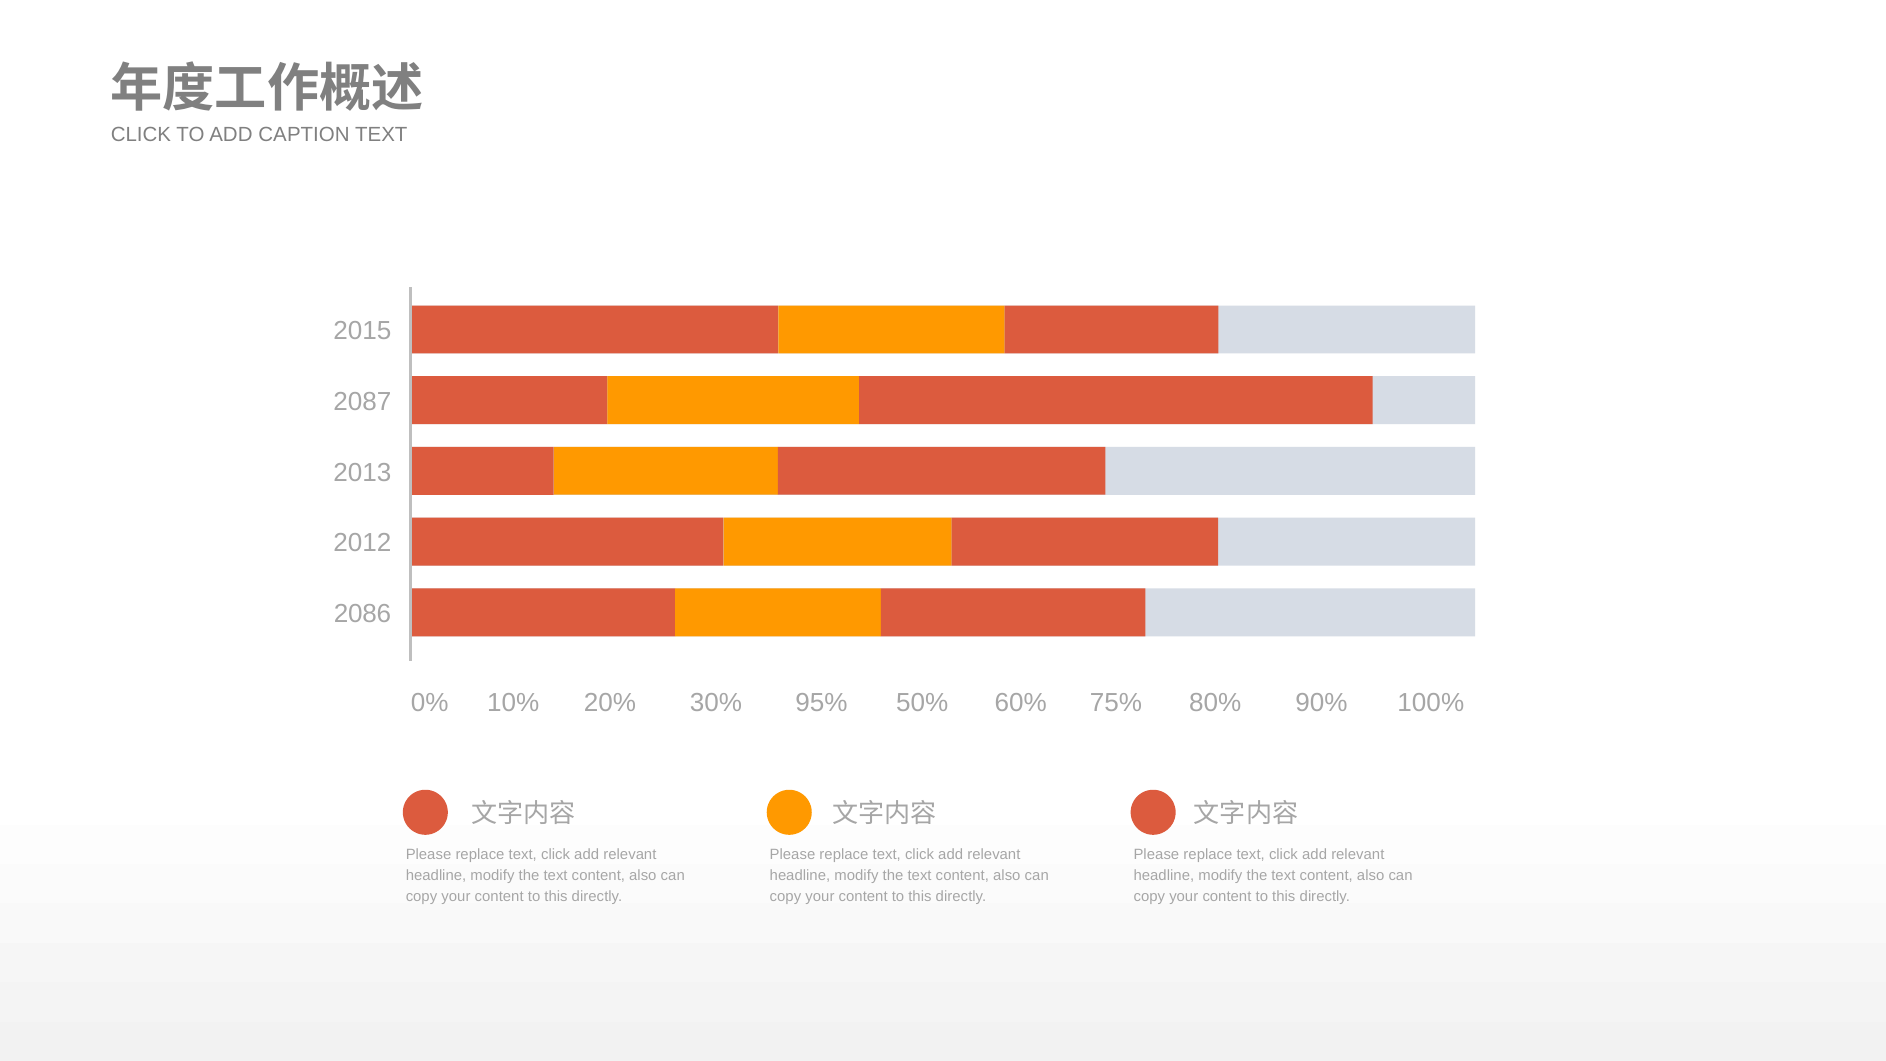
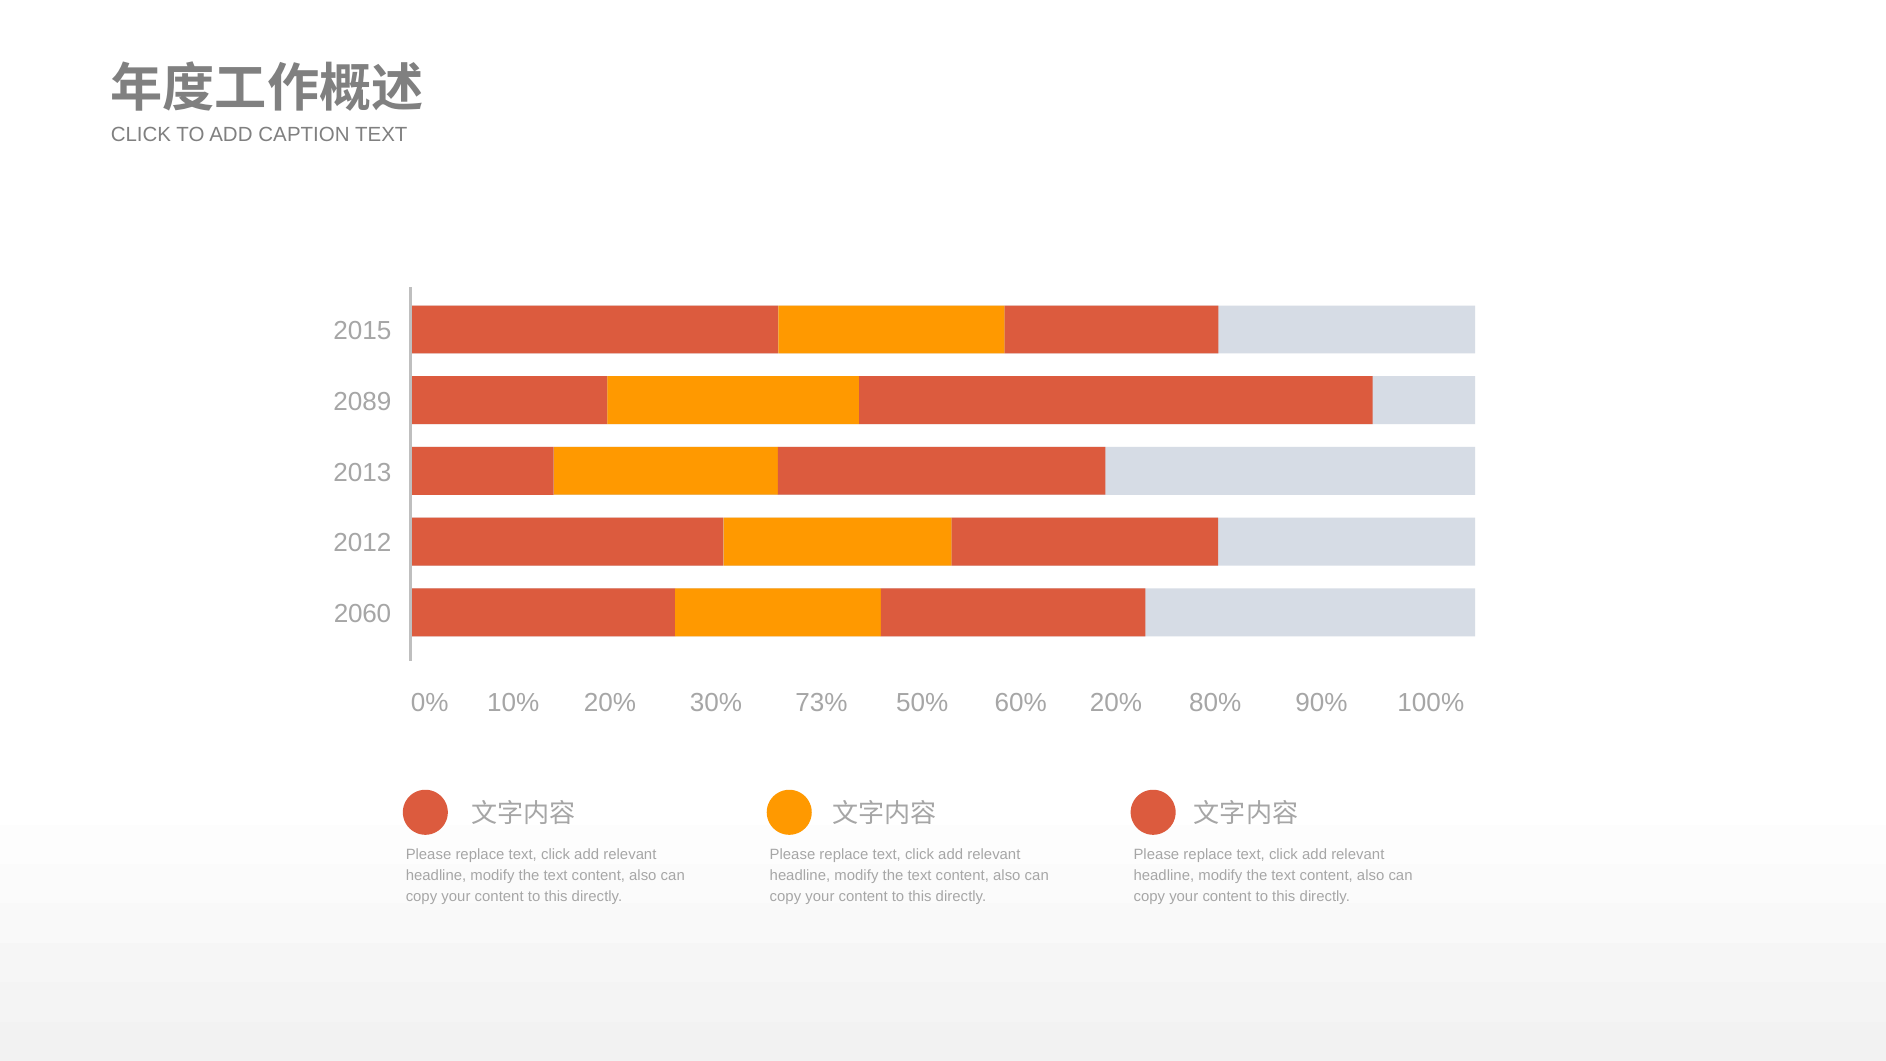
2087: 2087 -> 2089 (362, 402)
2086: 2086 -> 2060 (362, 614)
95%: 95% -> 73% (821, 703)
20% 75%: 75% -> 20% (1116, 703)
